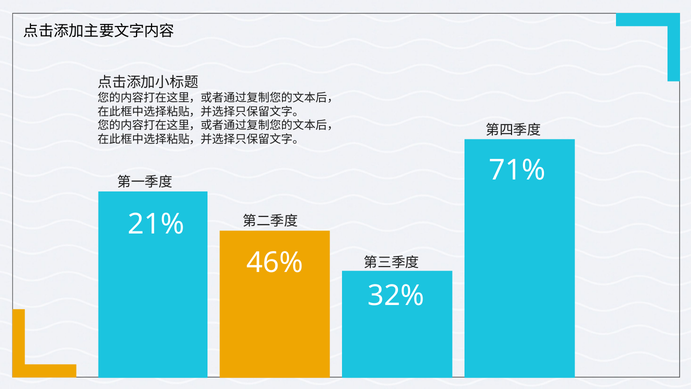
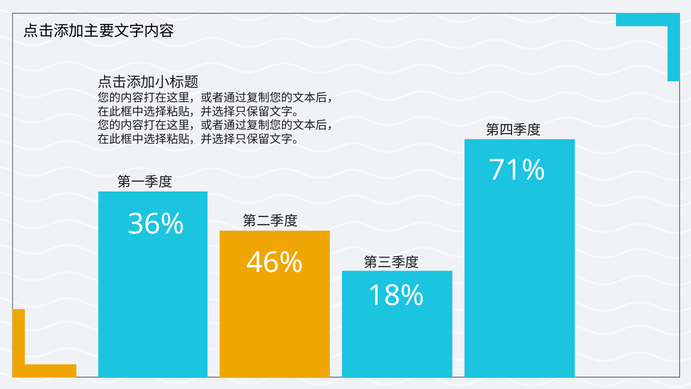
21%: 21% -> 36% (156, 224)
32%: 32% -> 18% (396, 295)
